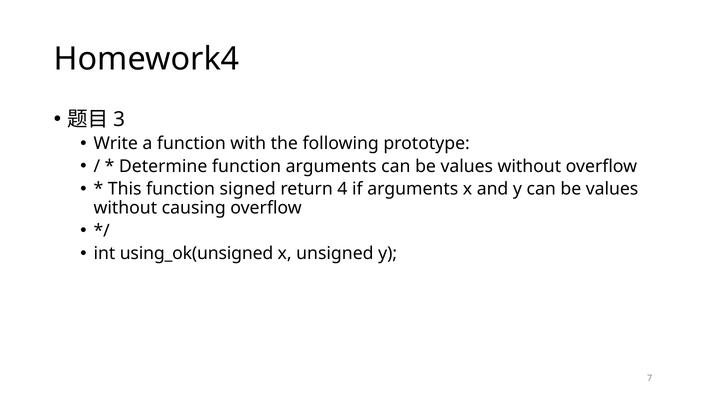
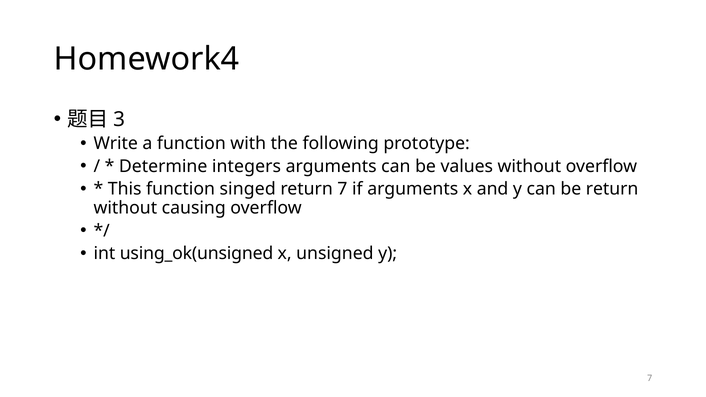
Determine function: function -> integers (246, 166)
signed: signed -> singed (248, 189)
return 4: 4 -> 7 (342, 189)
y can be values: values -> return (612, 189)
